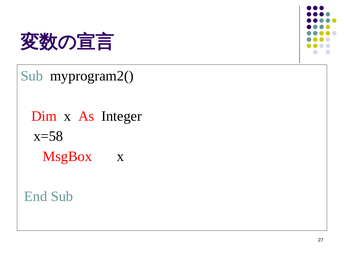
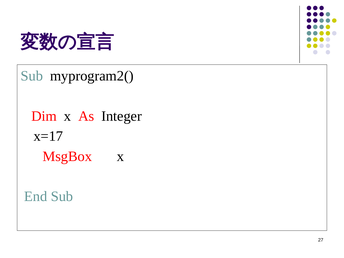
x=58: x=58 -> x=17 (48, 136)
